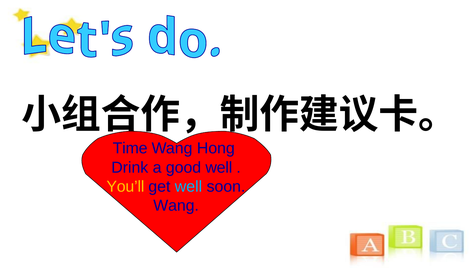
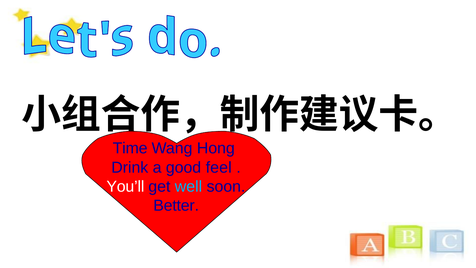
good well: well -> feel (219, 167)
You’ll colour: yellow -> white (125, 186)
Wang: Wang -> Better (176, 205)
